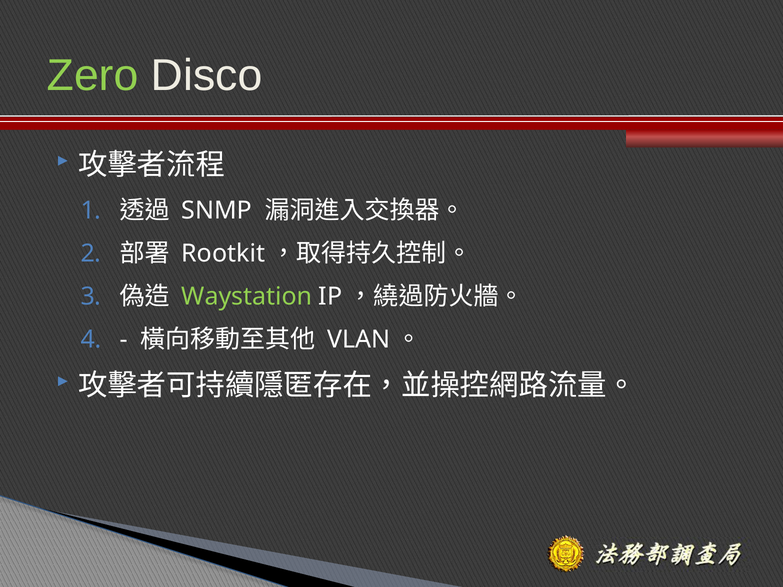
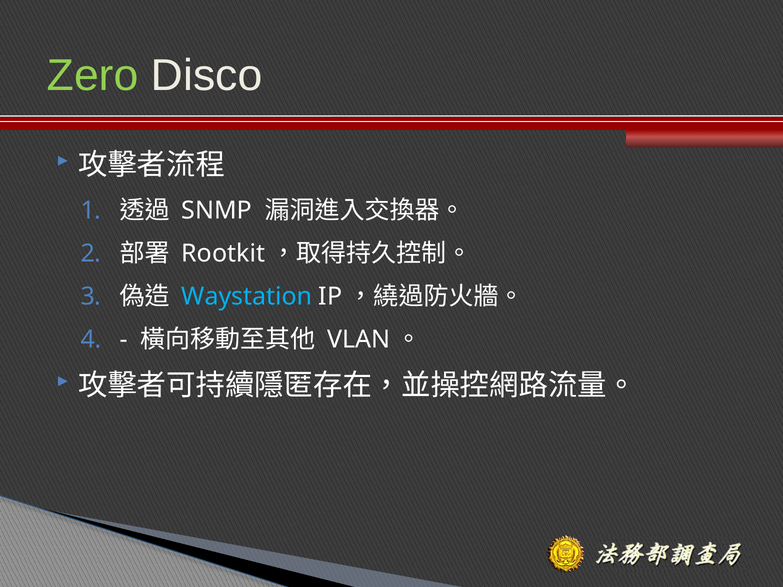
Waystation colour: light green -> light blue (247, 297)
